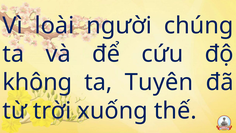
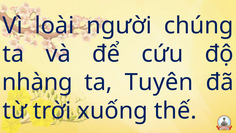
không: không -> nhàng (37, 82)
